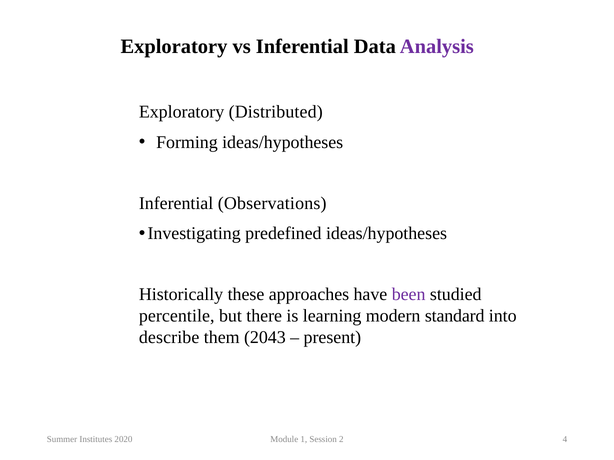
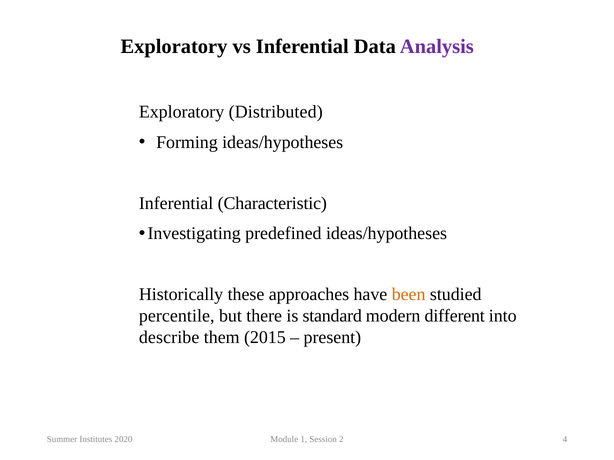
Observations: Observations -> Characteristic (272, 203)
been colour: purple -> orange (409, 295)
learning: learning -> standard (332, 316)
standard: standard -> different (455, 316)
2043: 2043 -> 2015 (265, 338)
